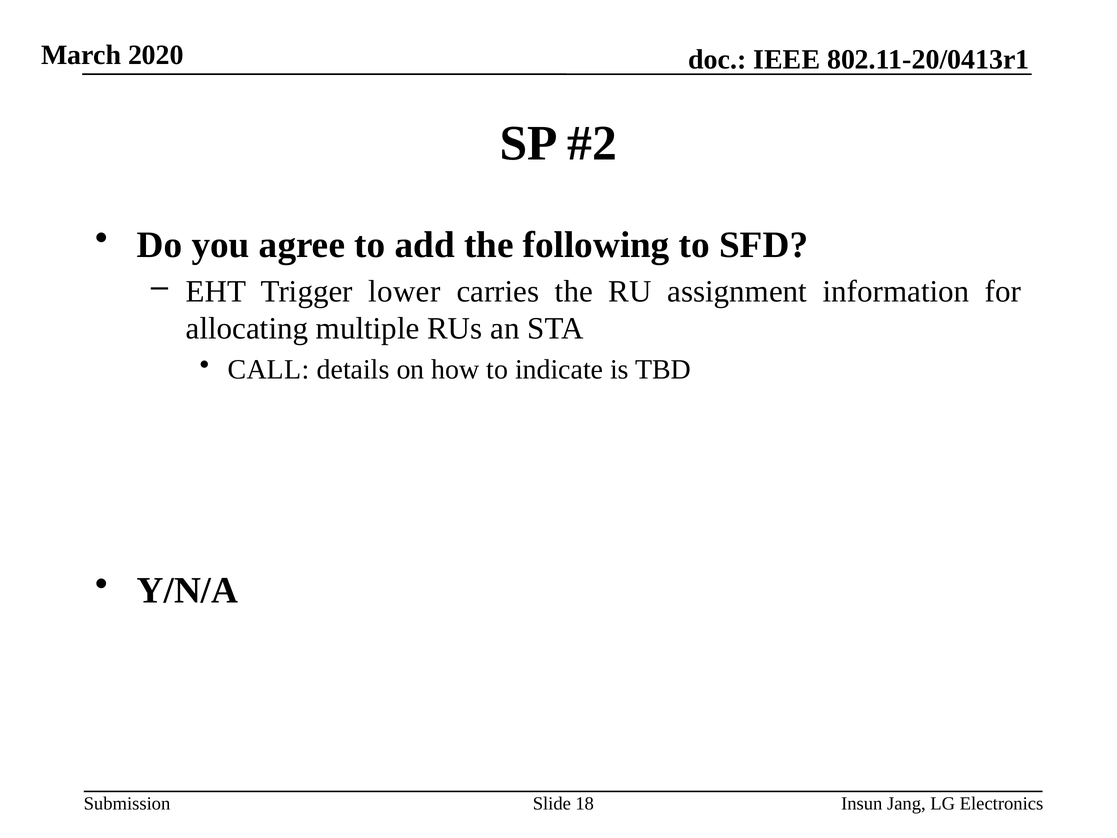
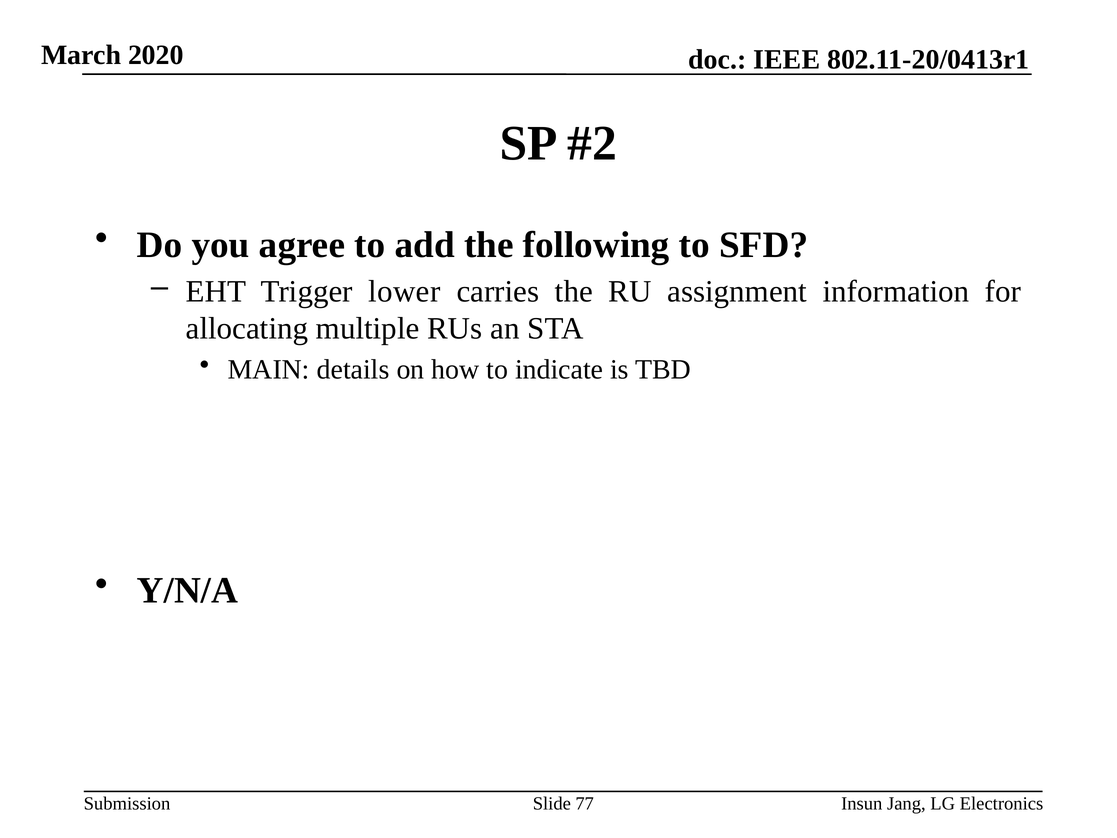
CALL: CALL -> MAIN (269, 369)
18: 18 -> 77 (585, 803)
